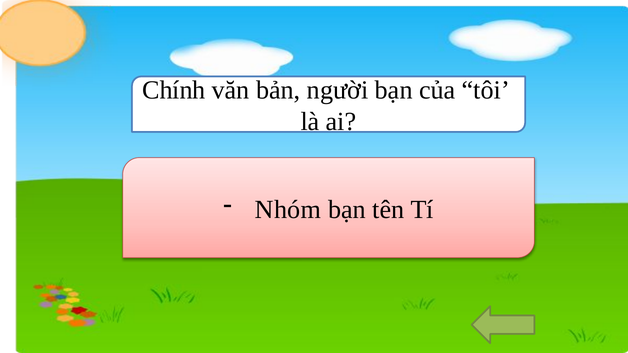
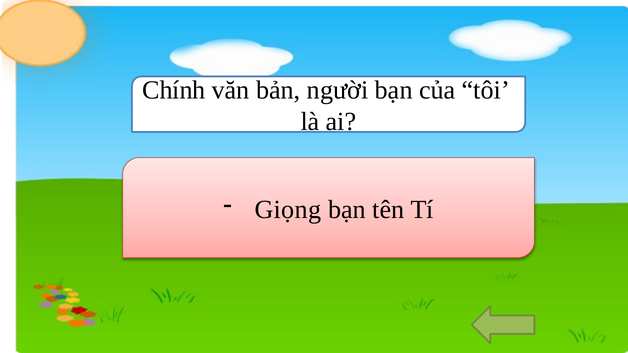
Nhóm: Nhóm -> Giọng (288, 210)
